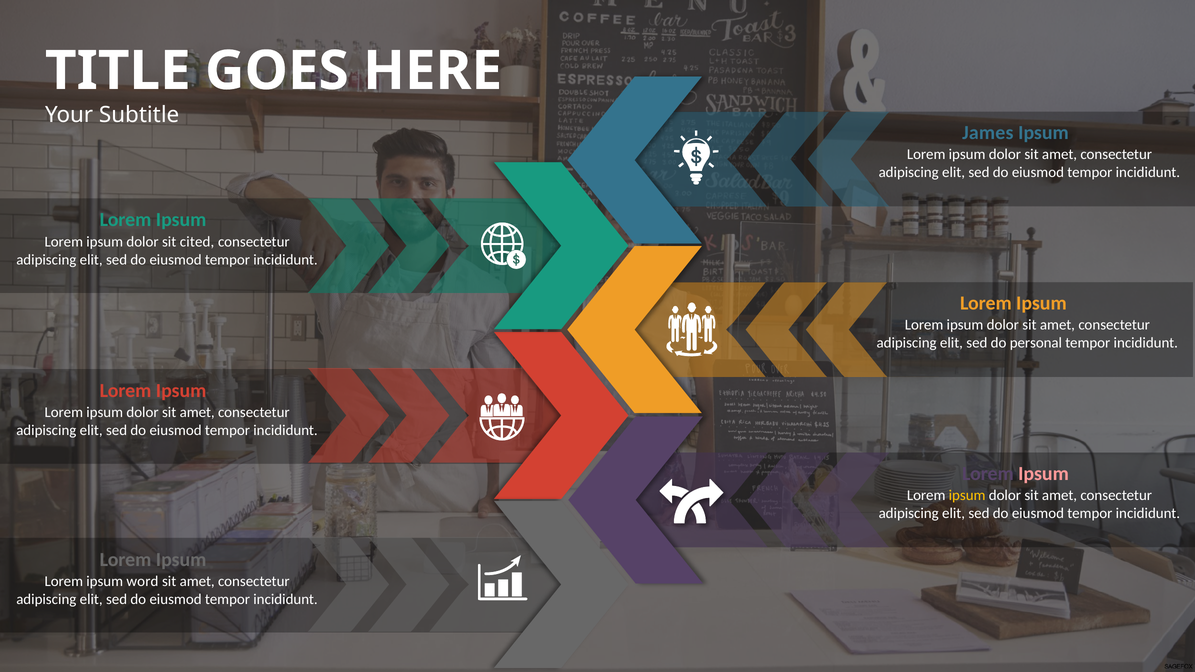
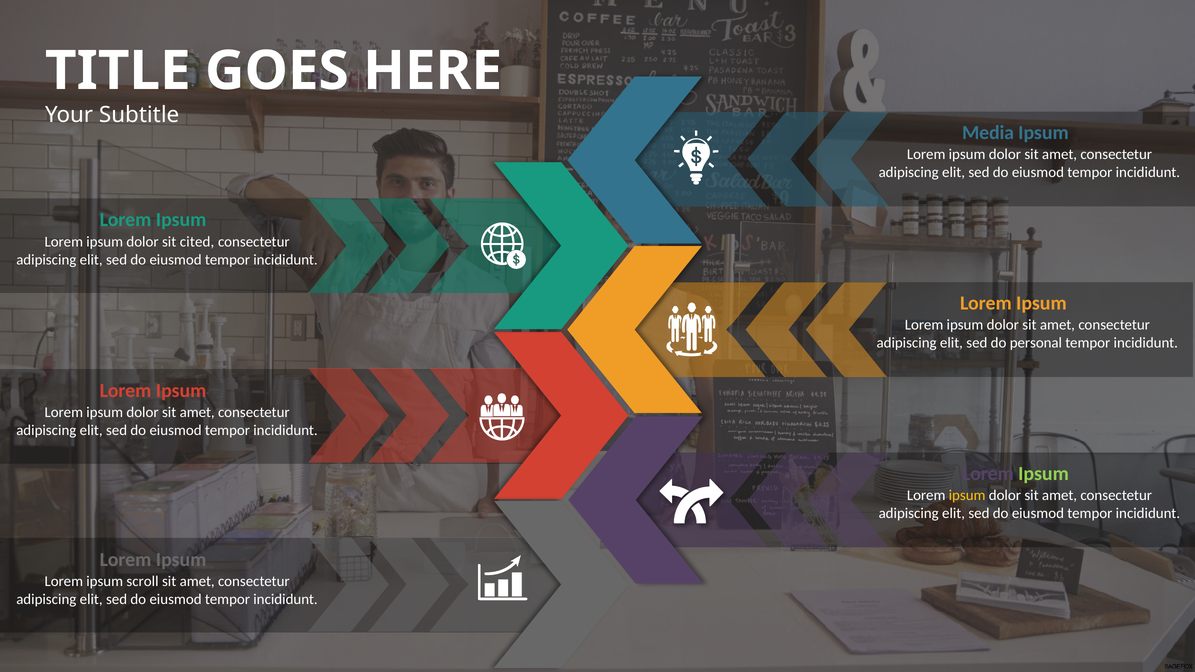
James: James -> Media (988, 133)
Ipsum colour: pink -> light green (1044, 474)
word: word -> scroll (143, 582)
